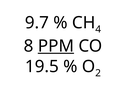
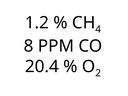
9.7: 9.7 -> 1.2 (37, 23)
PPM underline: present -> none (56, 46)
19.5: 19.5 -> 20.4 (42, 66)
